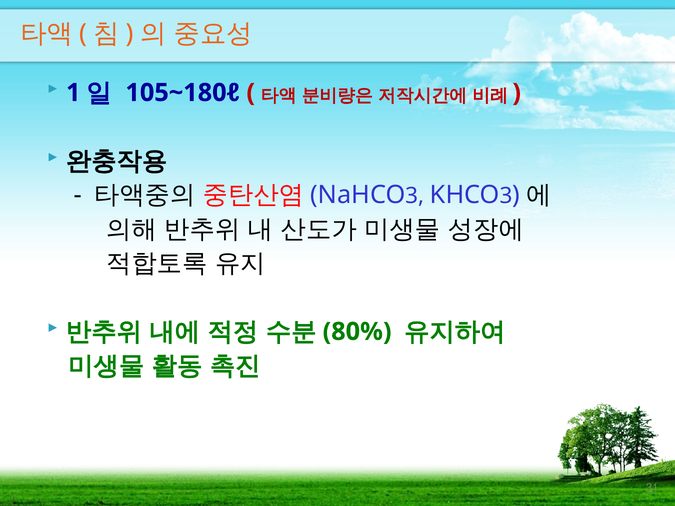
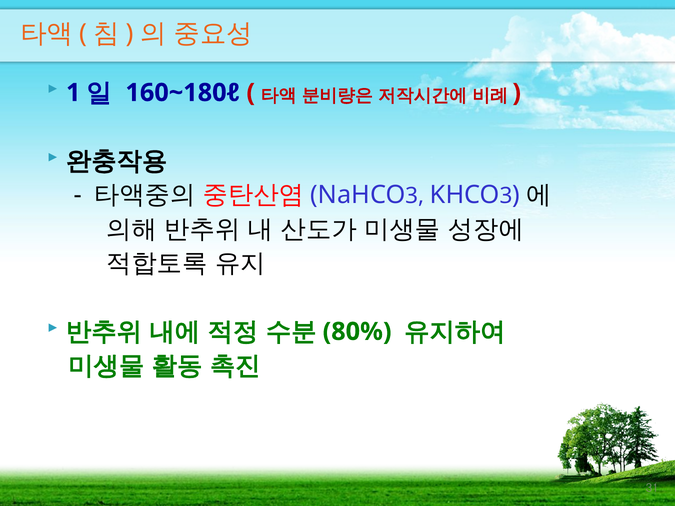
105~180ℓ: 105~180ℓ -> 160~180ℓ (183, 93)
